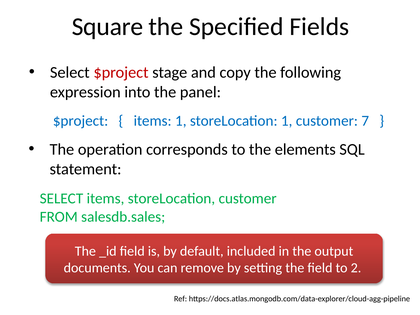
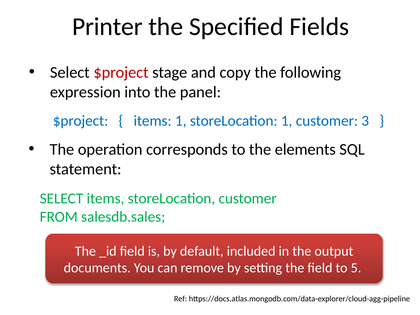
Square: Square -> Printer (107, 27)
7: 7 -> 3 (365, 121)
2: 2 -> 5 (356, 268)
